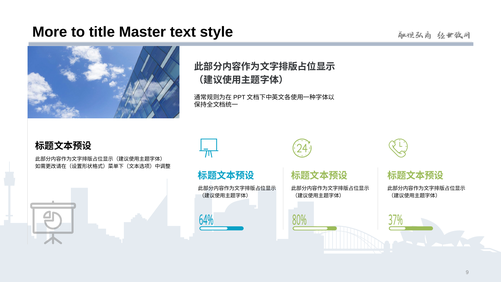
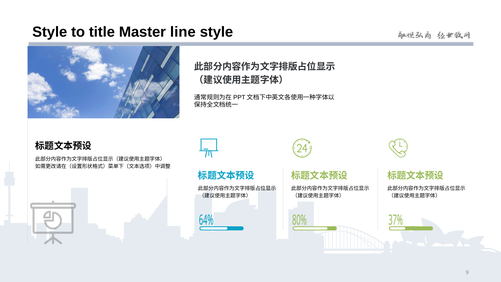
More: More -> Style (50, 32)
text: text -> line (183, 32)
